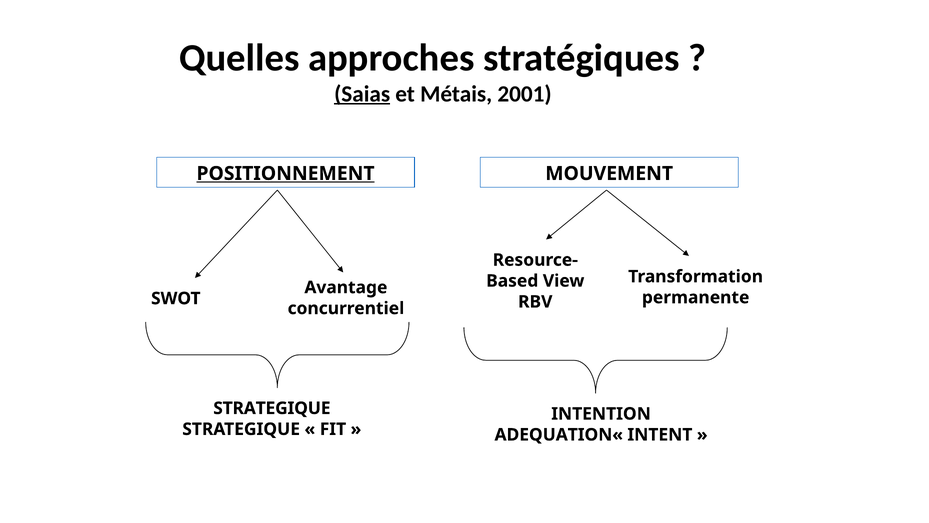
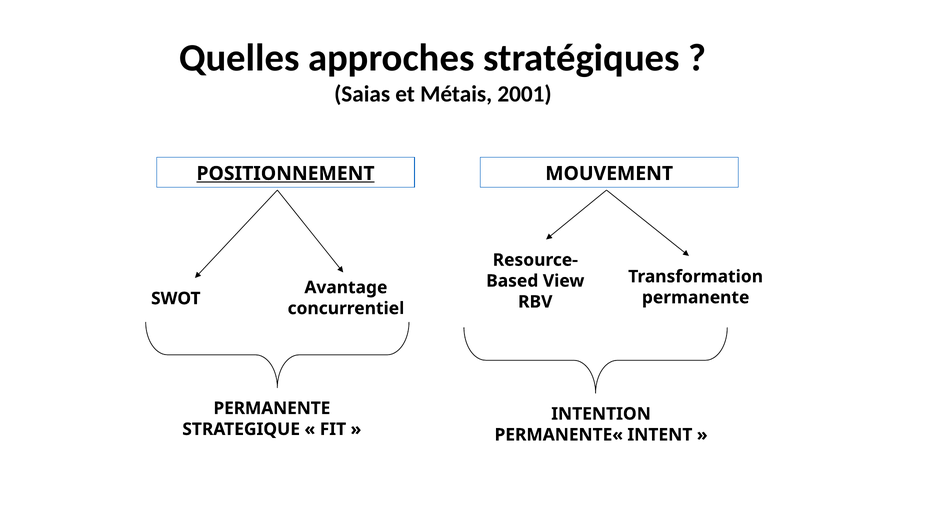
Saias underline: present -> none (362, 94)
STRATEGIQUE: STRATEGIQUE -> PERMANENTE (272, 408)
ADEQUATION«: ADEQUATION« -> PERMANENTE« (559, 434)
